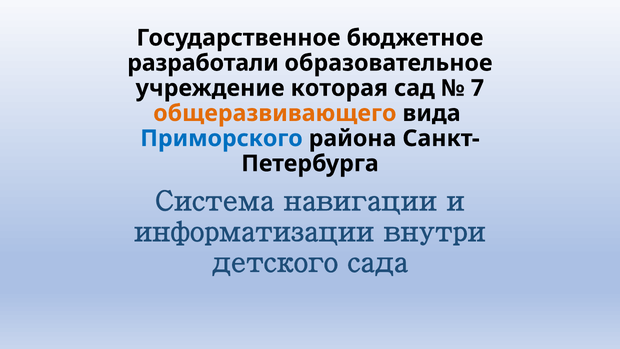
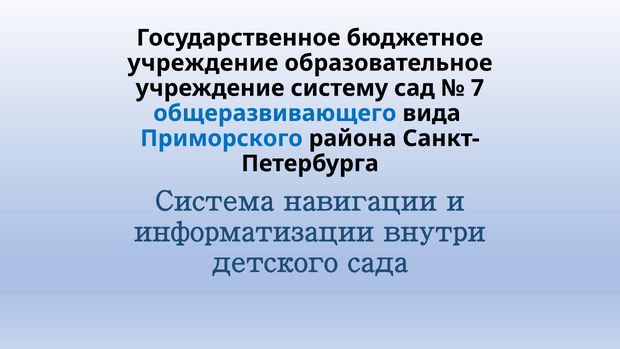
разработали: разработали -> учреждение (203, 63)
которая: которая -> систему (339, 88)
общеразвивающего colour: orange -> blue (275, 113)
